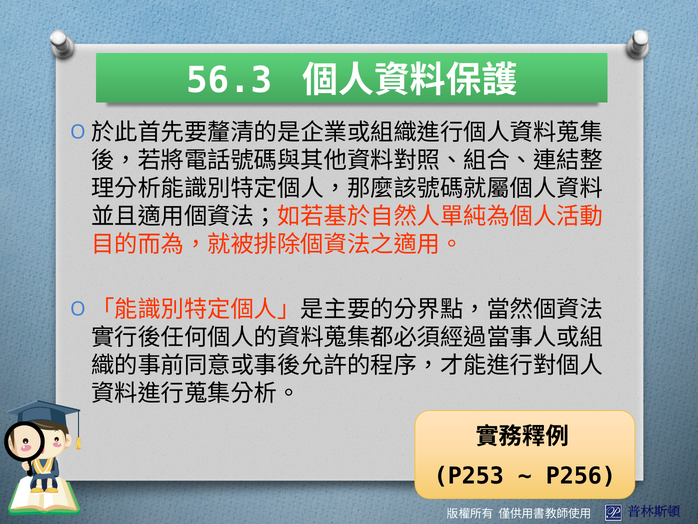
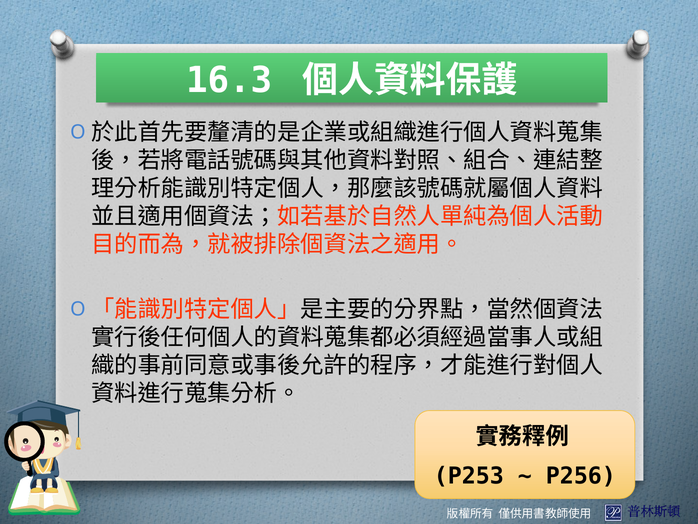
56.3: 56.3 -> 16.3 (229, 80)
